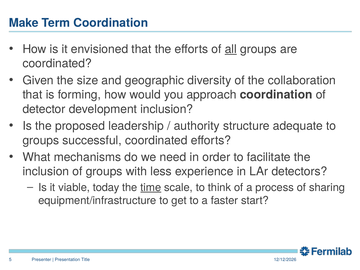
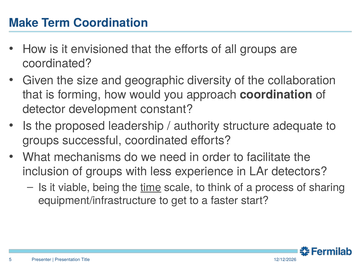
all underline: present -> none (231, 49)
development inclusion: inclusion -> constant (167, 109)
today: today -> being (106, 187)
